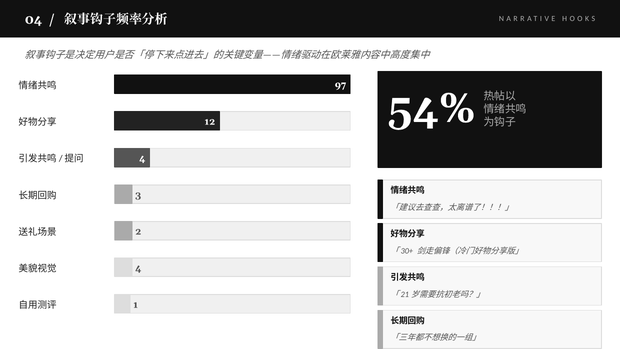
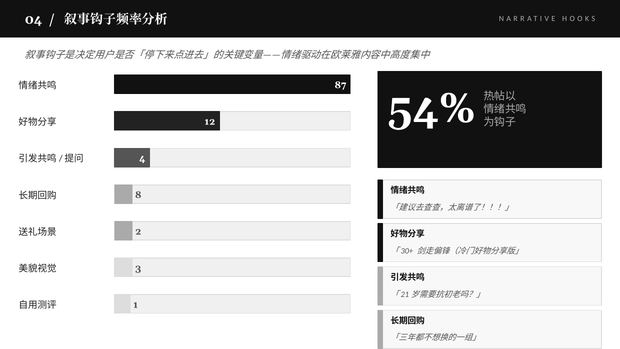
97: 97 -> 87 (340, 85)
3: 3 -> 8 (138, 195)
4: 4 -> 3 (138, 268)
